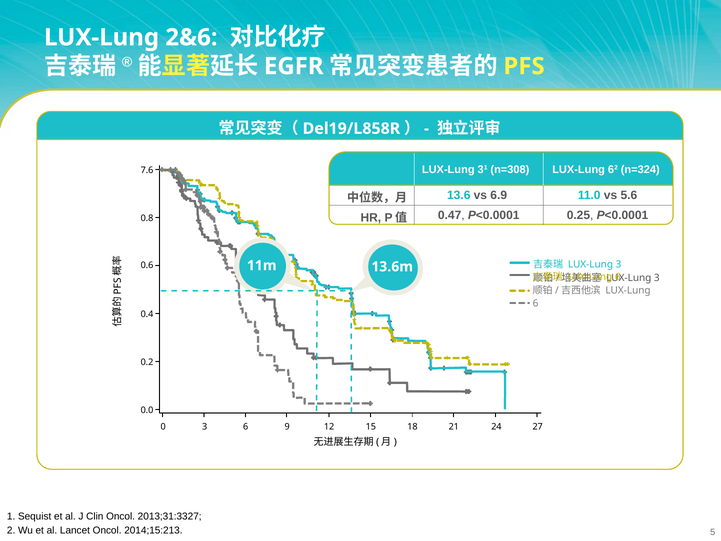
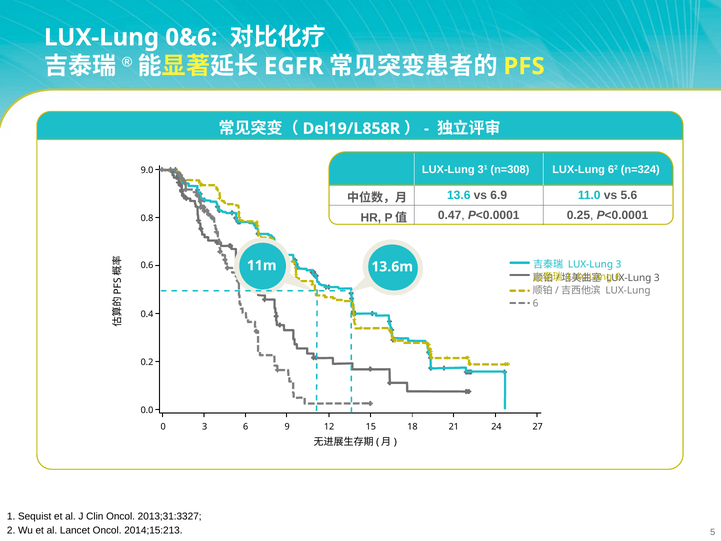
2&6: 2&6 -> 0&6 (191, 37)
7.6: 7.6 -> 9.0 (147, 170)
